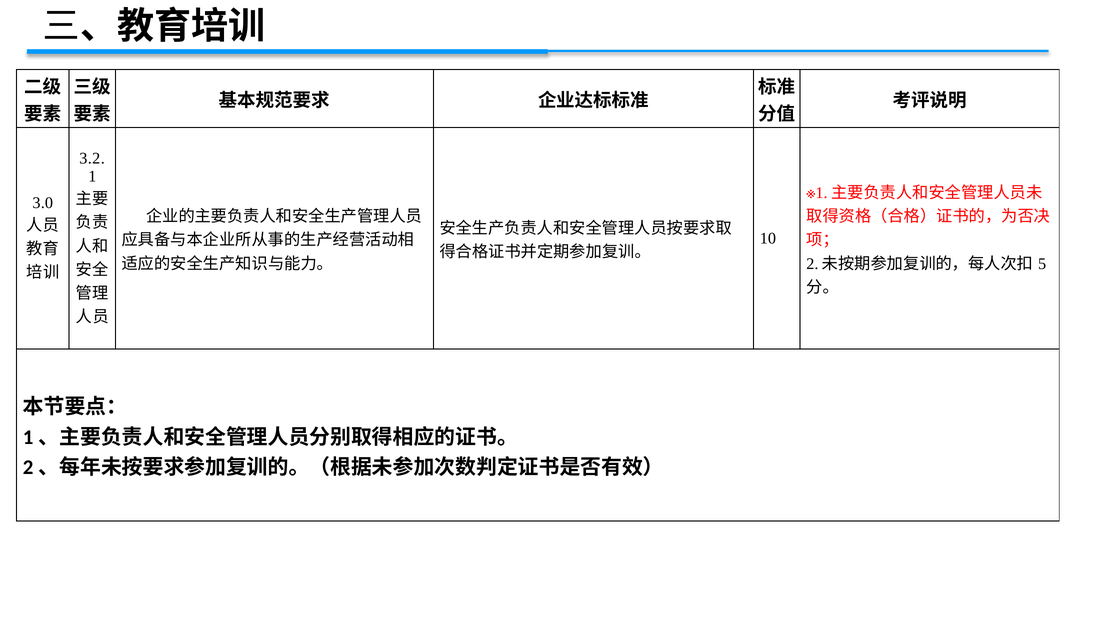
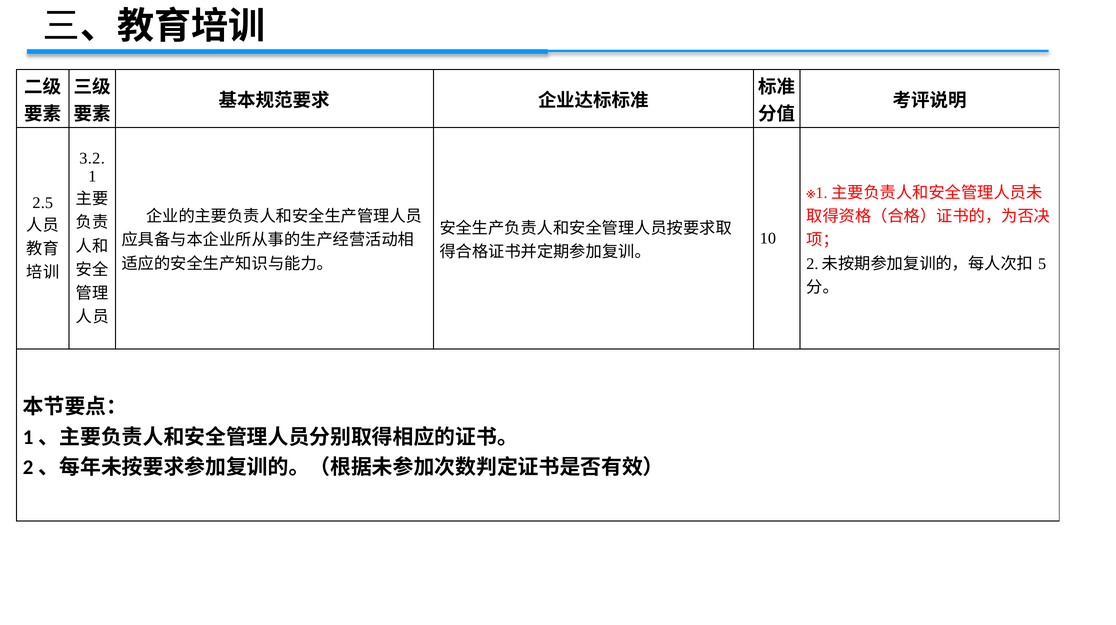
3.0: 3.0 -> 2.5 (43, 203)
